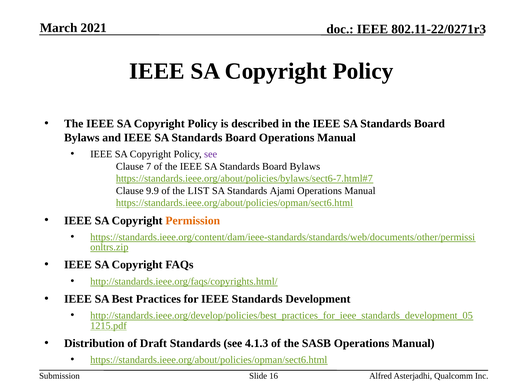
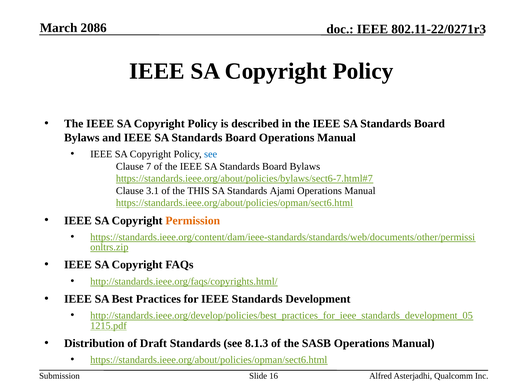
2021: 2021 -> 2086 (94, 28)
see colour: purple -> blue (211, 154)
9.9: 9.9 -> 3.1 (153, 191)
LIST: LIST -> THIS (199, 191)
4.1.3: 4.1.3 -> 8.1.3 (257, 343)
